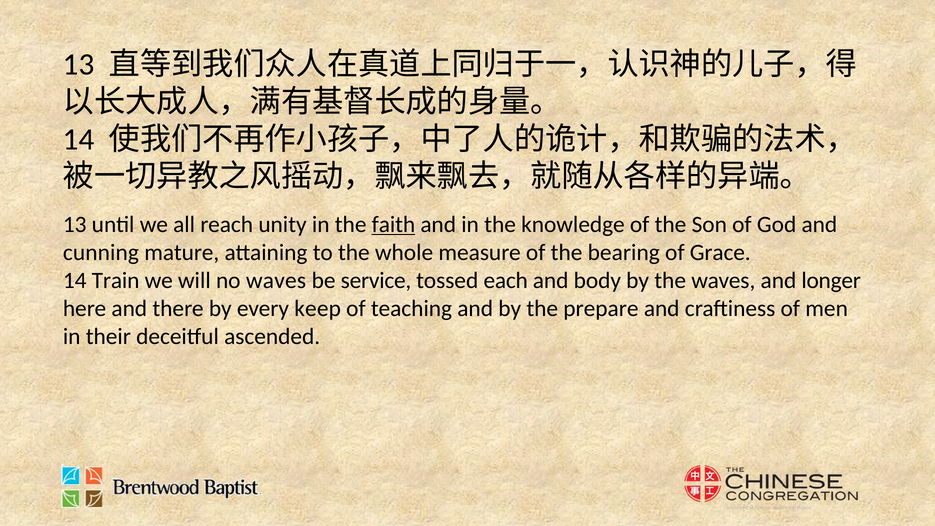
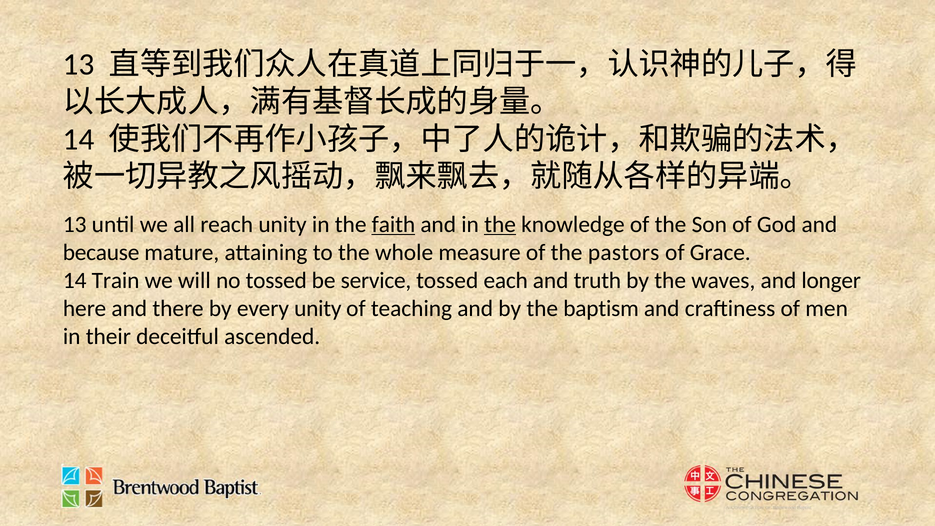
the underline: none -> present (500, 224)
cunning: cunning -> because (101, 253)
bearing: bearing -> pastors (624, 253)
no waves: waves -> tossed (276, 281)
body: body -> truth (597, 281)
every keep: keep -> unity (318, 309)
prepare: prepare -> baptism (601, 309)
